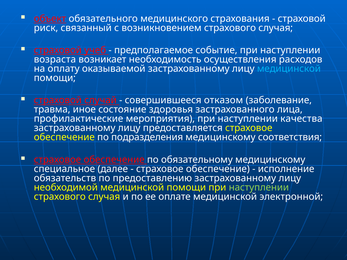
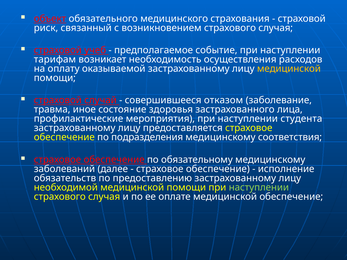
возраста: возраста -> тарифам (55, 59)
медицинской colour: light blue -> yellow (289, 69)
качества: качества -> студента (301, 119)
специальное: специальное -> заболеваний (64, 169)
медицинской электронной: электронной -> обеспечение (291, 197)
